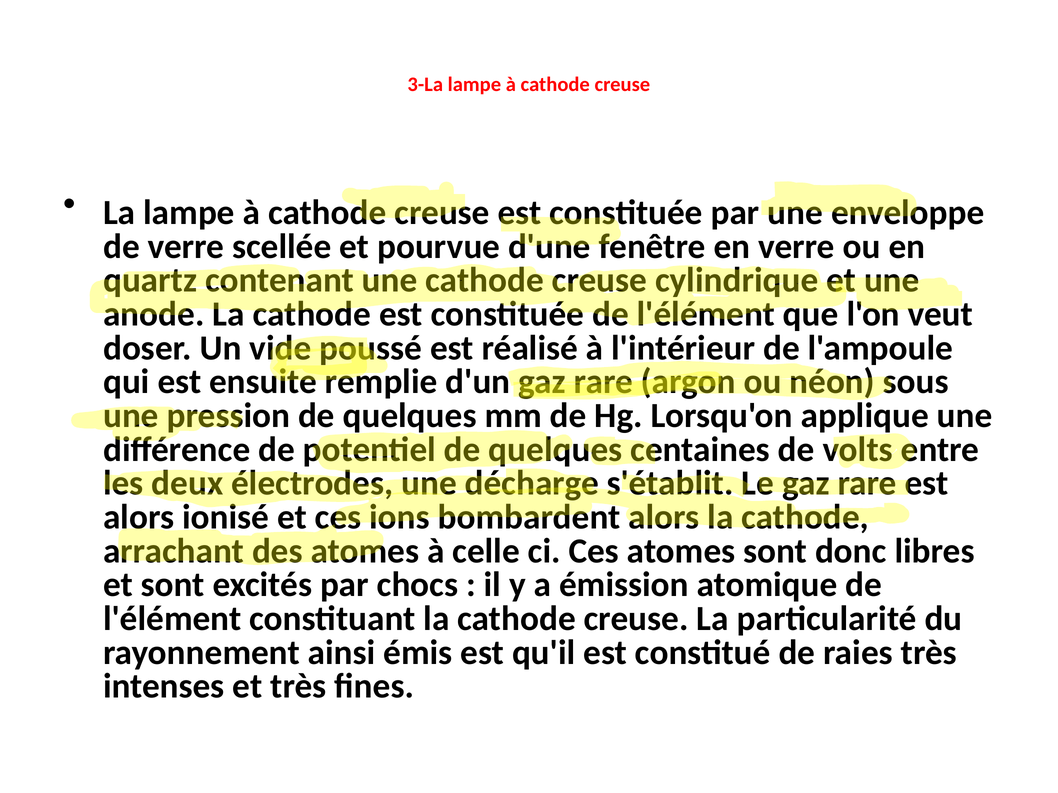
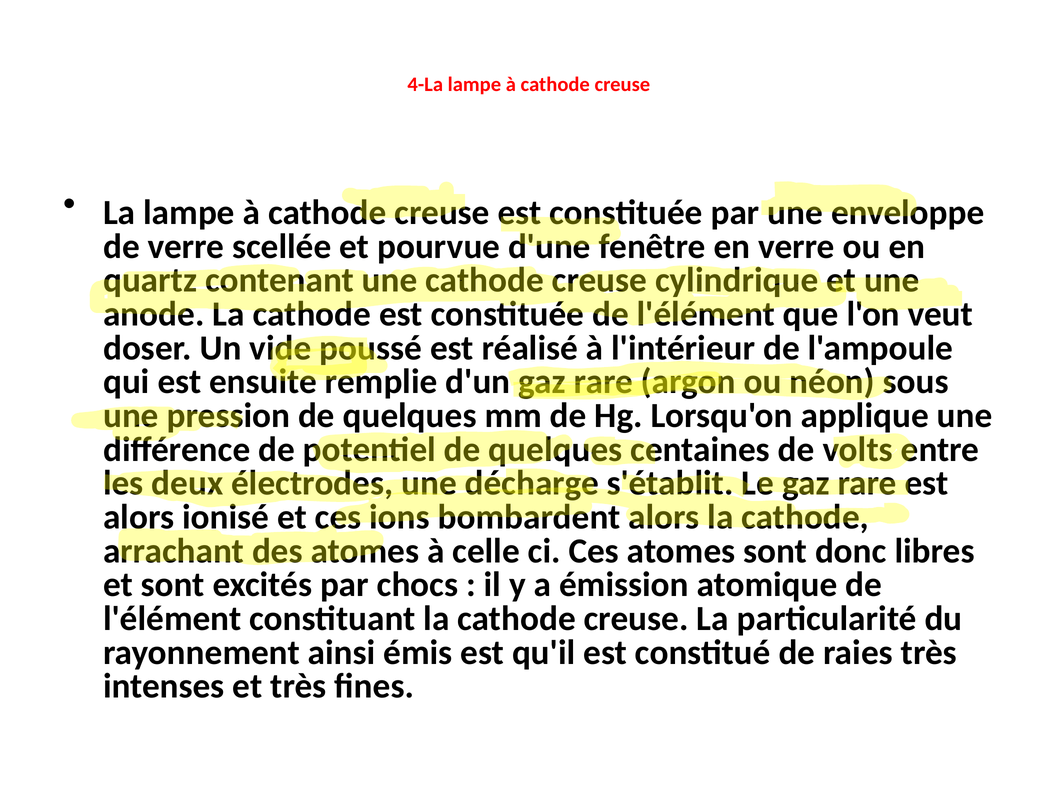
3-La: 3-La -> 4-La (425, 84)
